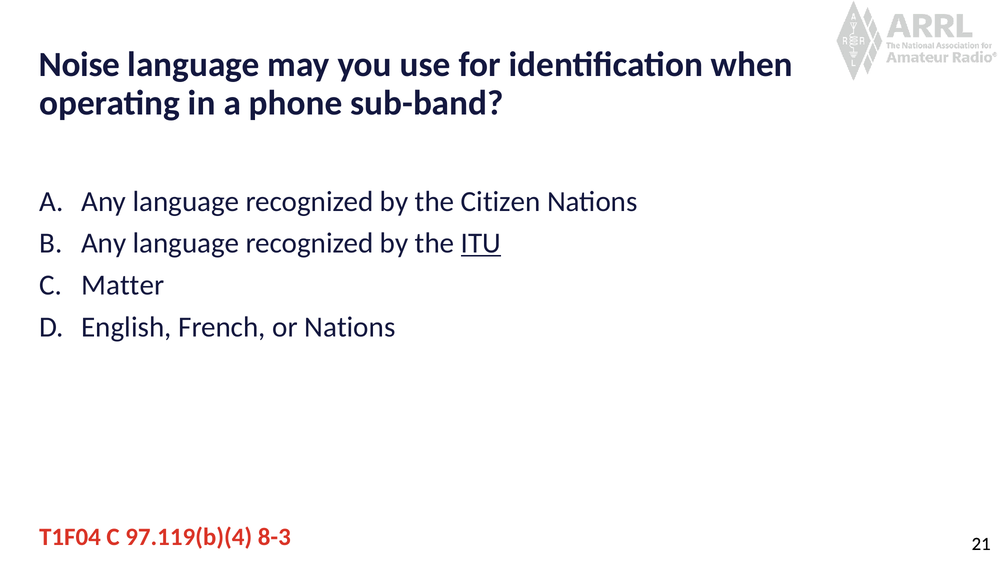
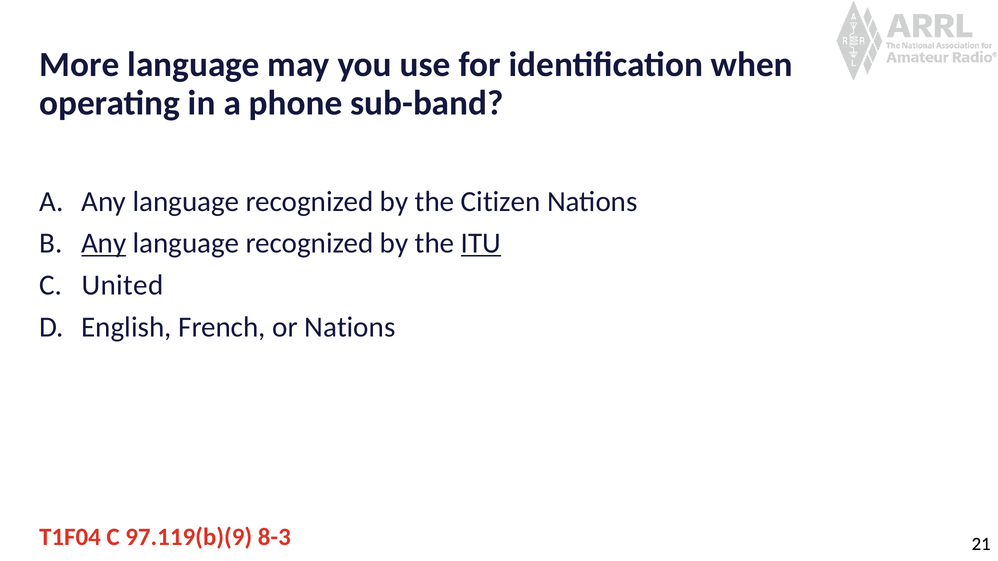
Noise: Noise -> More (79, 65)
Any underline: none -> present (104, 243)
Matter: Matter -> United (123, 285)
97.119(b)(4: 97.119(b)(4 -> 97.119(b)(9 (189, 538)
